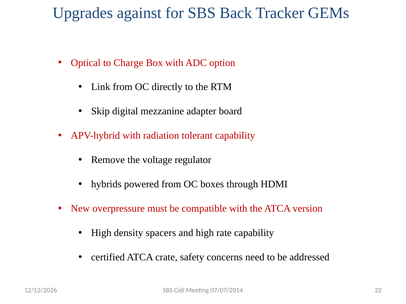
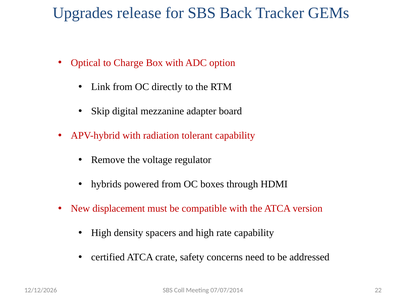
against: against -> release (139, 13)
overpressure: overpressure -> displacement (119, 209)
